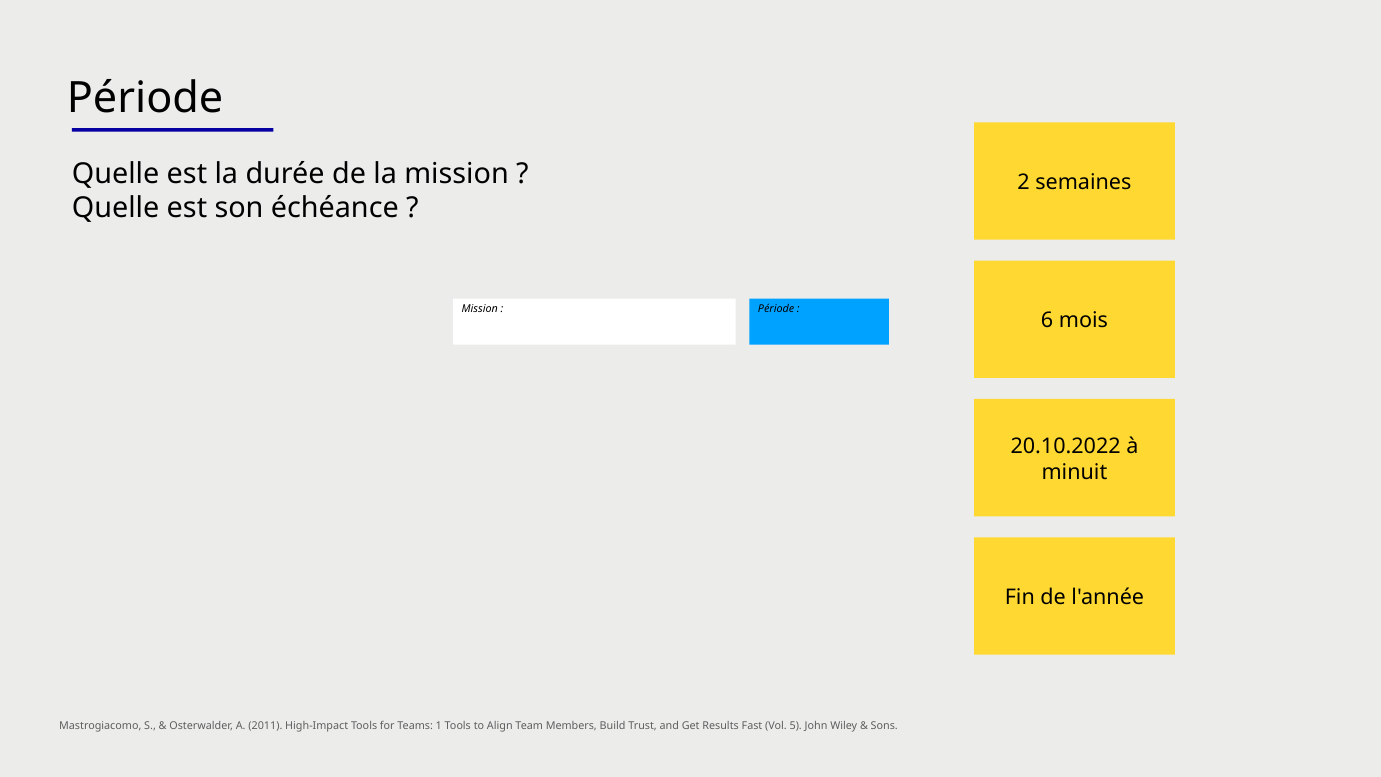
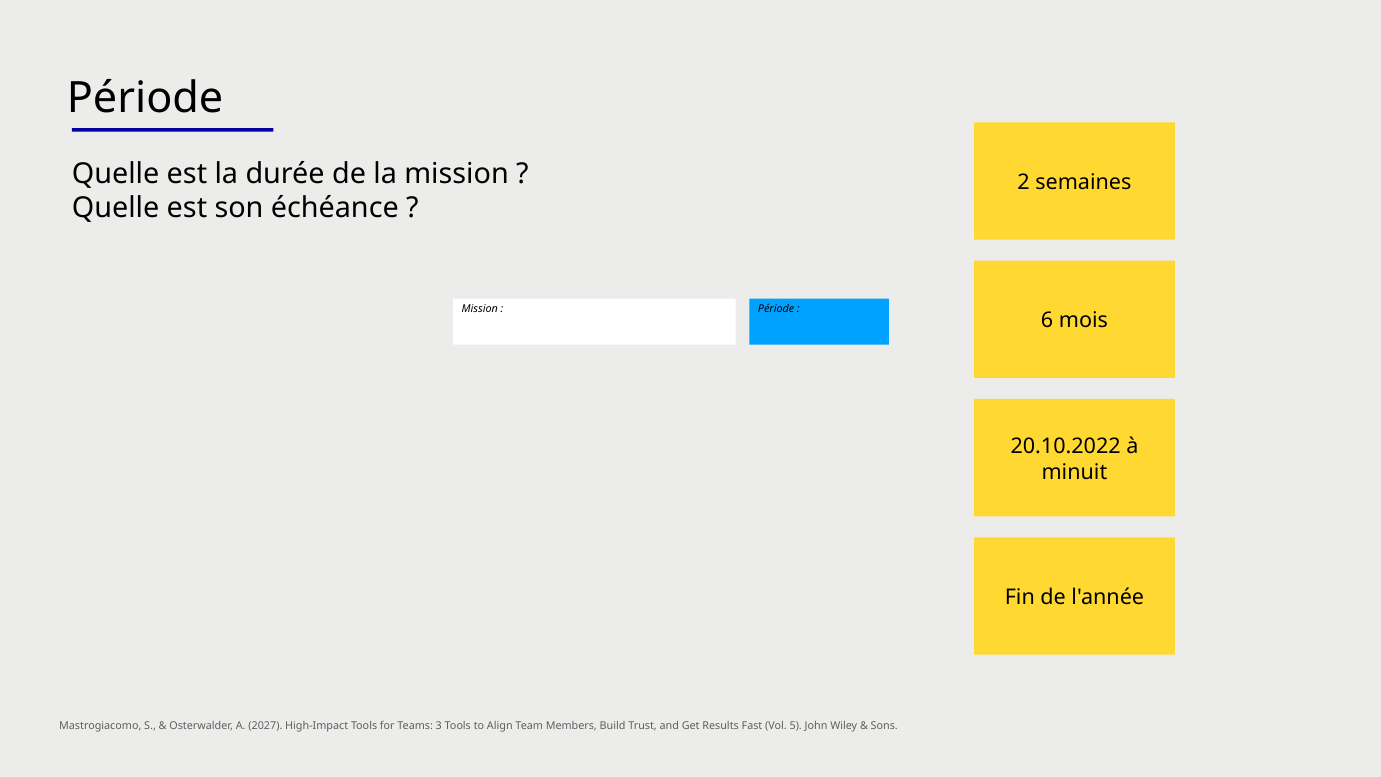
2011: 2011 -> 2027 (265, 726)
1: 1 -> 3 (439, 726)
